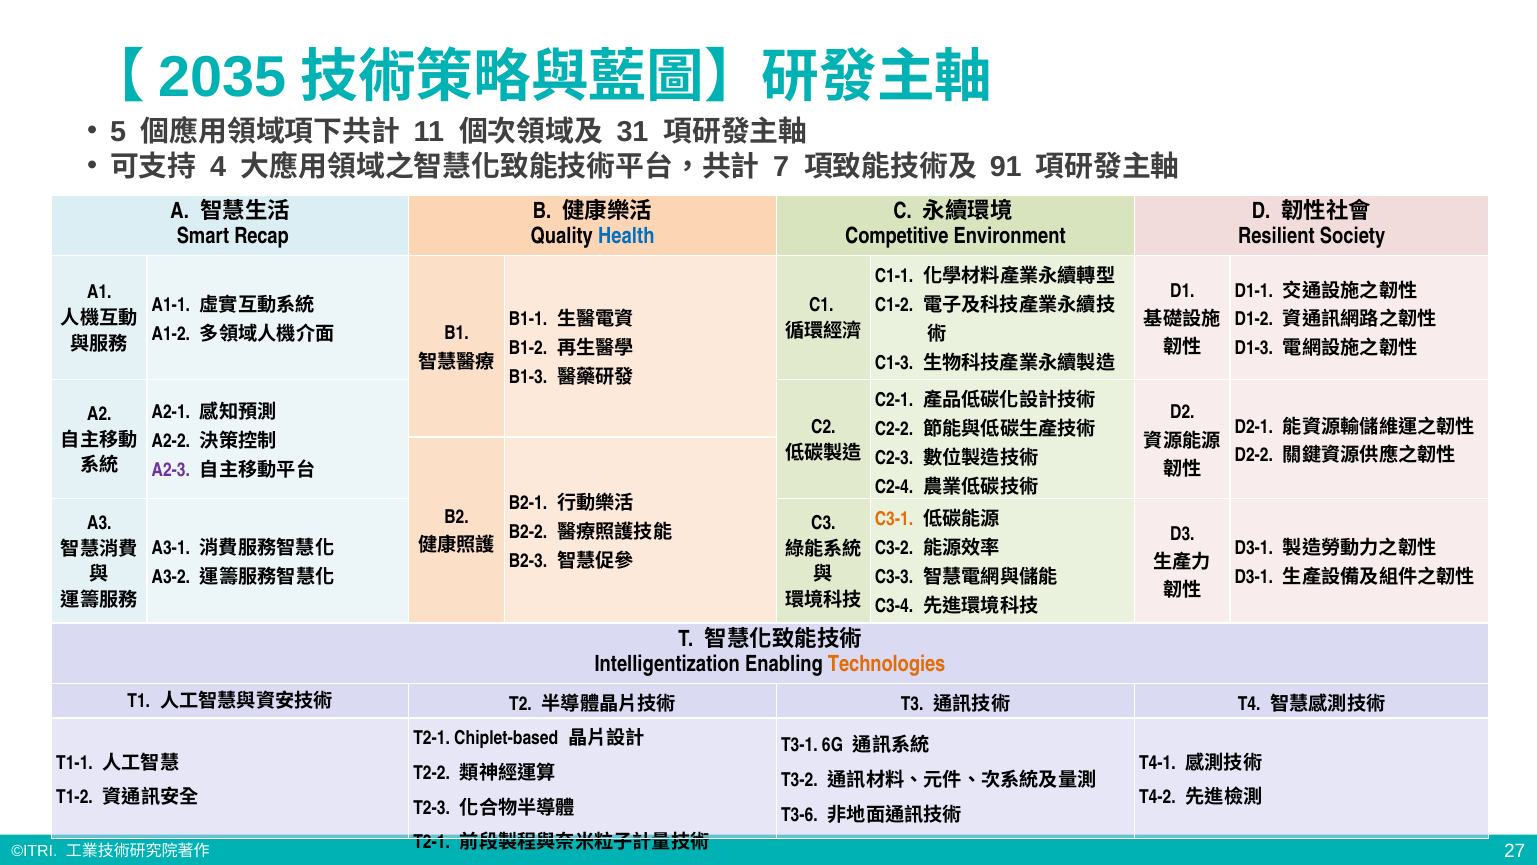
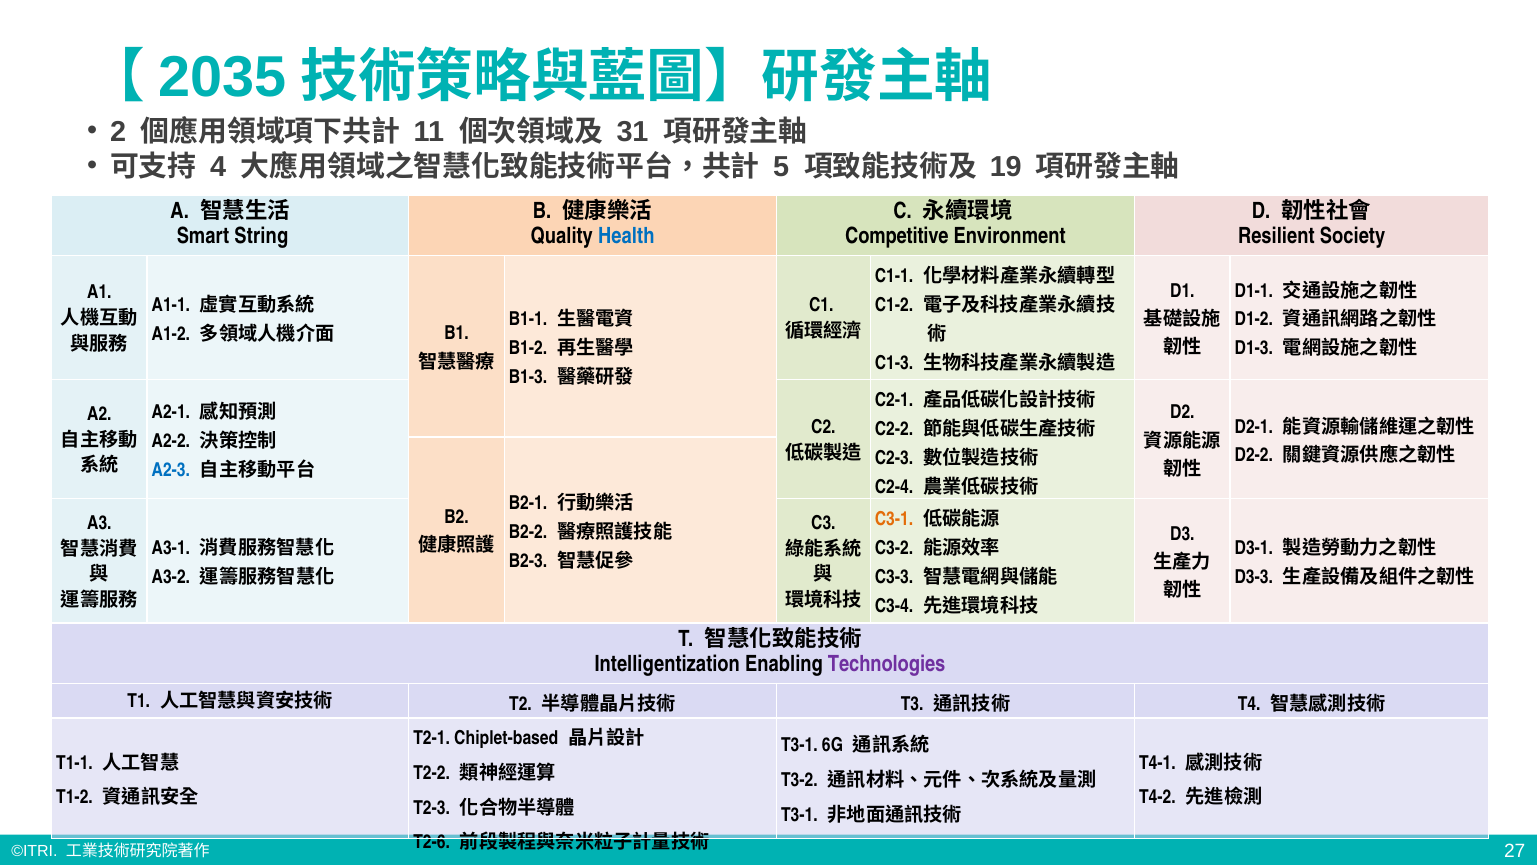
5: 5 -> 2 (118, 132)
7: 7 -> 5 (781, 166)
91: 91 -> 19 (1006, 166)
Recap: Recap -> String (261, 236)
A2-3 colour: purple -> blue (171, 470)
D3-1: D3-1 -> D3-3 (1254, 577)
Technologies colour: orange -> purple (887, 664)
T3-6: T3-6 -> T3-1 (799, 814)
T2-1: T2-1 -> T2-6 (432, 842)
